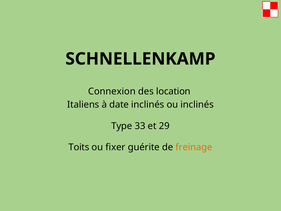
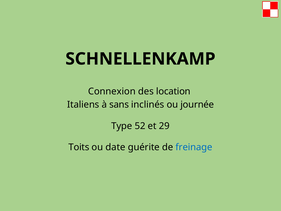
date: date -> sans (119, 104)
ou inclinés: inclinés -> journée (197, 104)
33: 33 -> 52 (140, 126)
fixer: fixer -> date (115, 147)
freinage colour: orange -> blue (194, 147)
